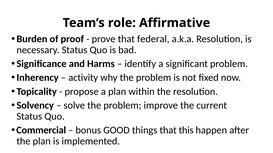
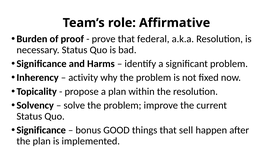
Commercial: Commercial -> Significance (41, 131)
this: this -> sell (186, 131)
